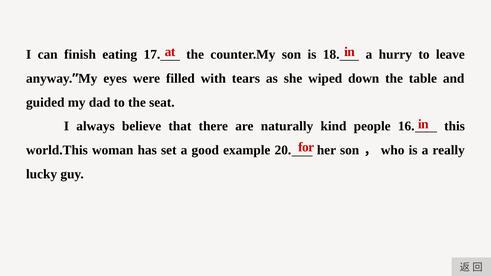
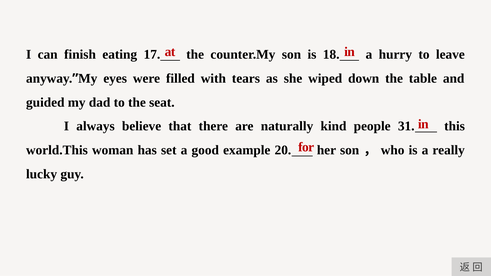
16: 16 -> 31 (406, 126)
